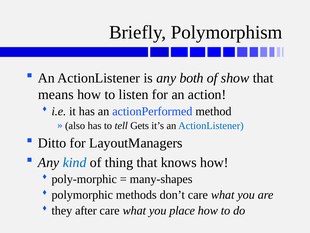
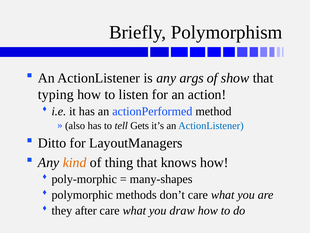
both: both -> args (192, 78)
means: means -> typing (56, 94)
kind colour: blue -> orange (75, 162)
place: place -> draw (182, 210)
